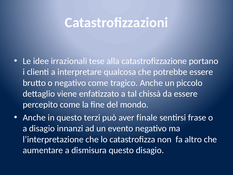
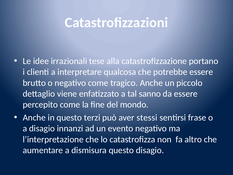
chissà: chissà -> sanno (150, 94)
finale: finale -> stessi (147, 117)
